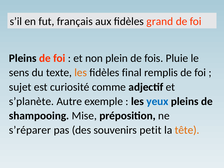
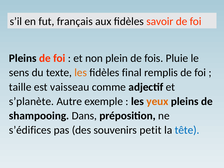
grand: grand -> savoir (160, 21)
sujet: sujet -> taille (20, 87)
curiosité: curiosité -> vaisseau (70, 87)
yeux colour: blue -> orange (157, 101)
Mise: Mise -> Dans (84, 116)
s’réparer: s’réparer -> s’édifices (30, 130)
tête colour: orange -> blue (187, 130)
